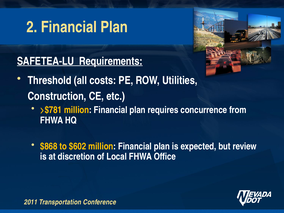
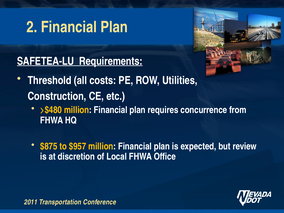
>$781: >$781 -> >$480 (51, 110)
$868: $868 -> $875 (49, 146)
$602: $602 -> $957 (78, 146)
